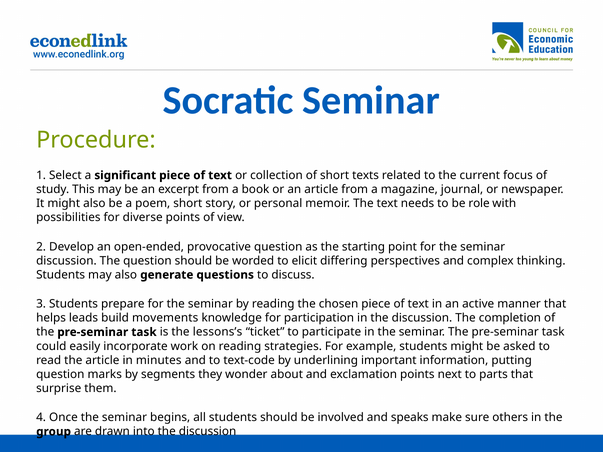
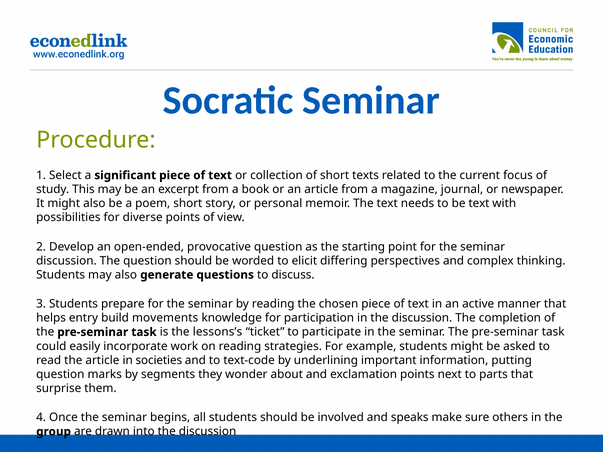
be role: role -> text (479, 204)
leads: leads -> entry (83, 318)
minutes: minutes -> societies (159, 360)
